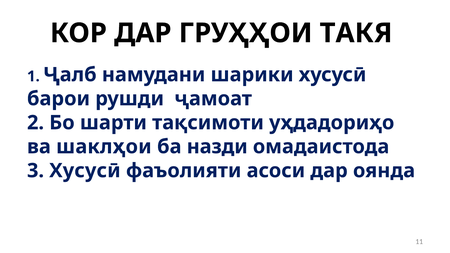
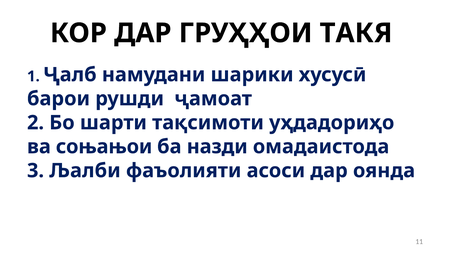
шаклҳои: шаклҳои -> соњањои (104, 147)
3 Хусусӣ: Хусусӣ -> Љалби (85, 171)
